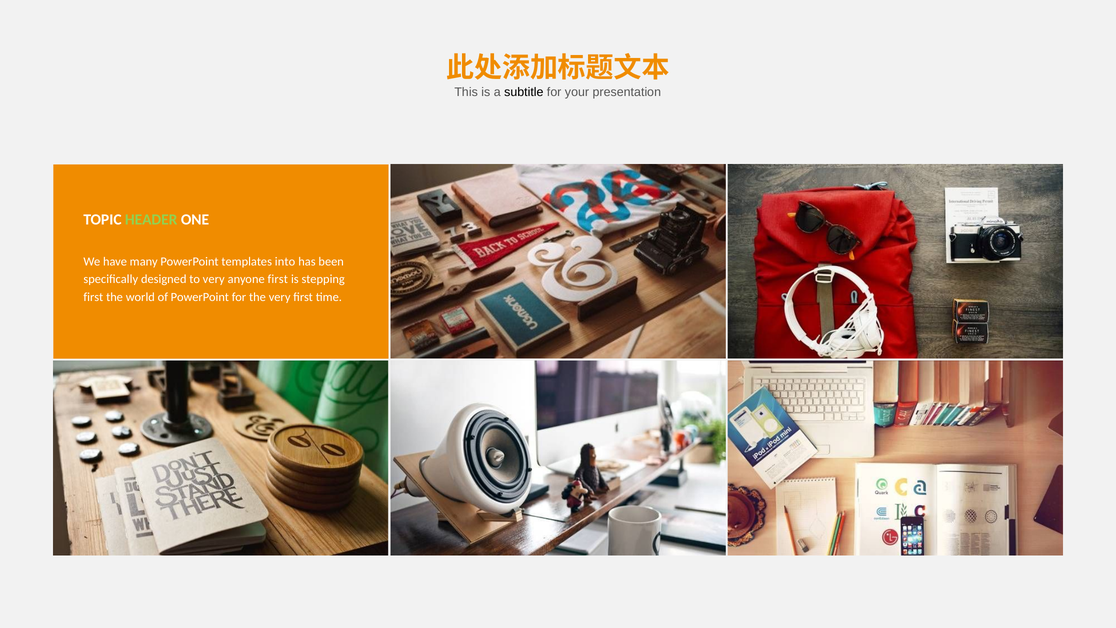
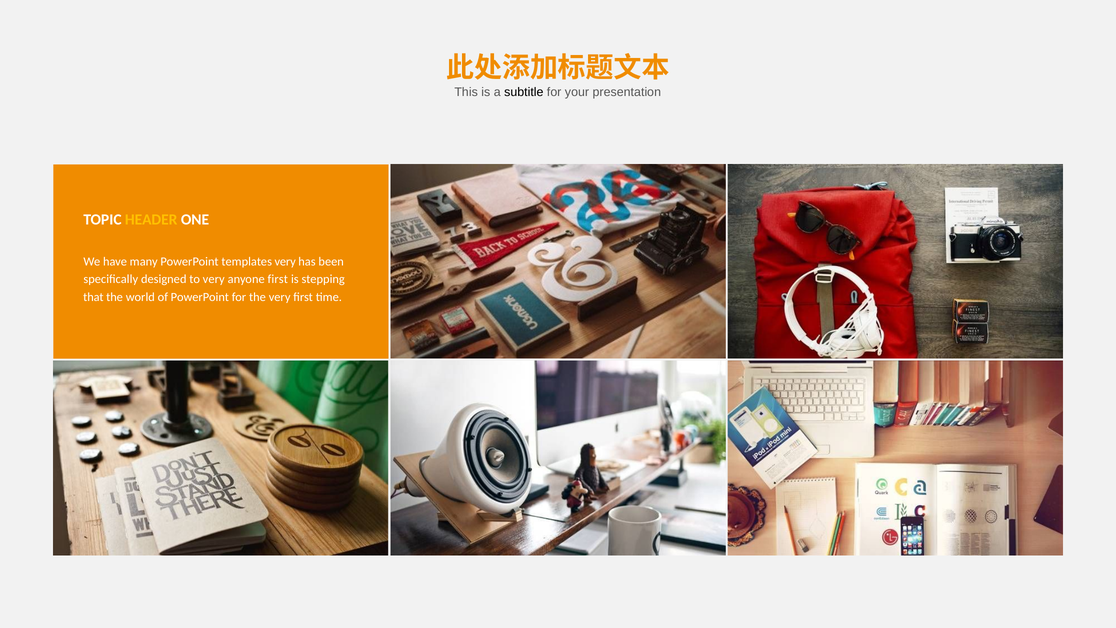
HEADER colour: light green -> yellow (151, 219)
templates into: into -> very (285, 261)
first: first -> that (93, 297)
